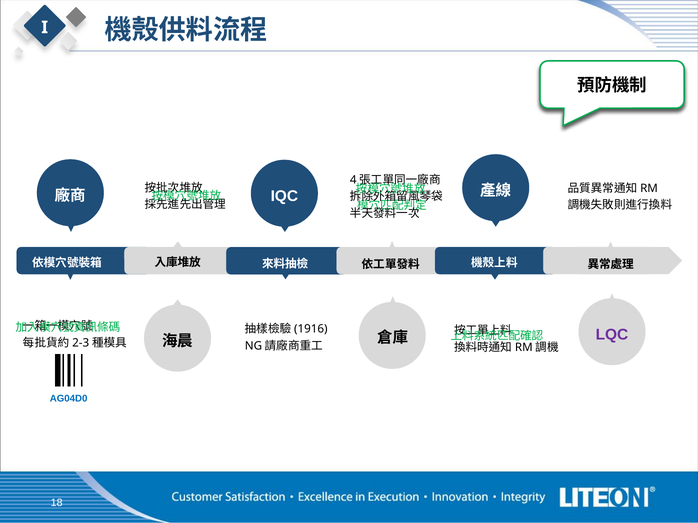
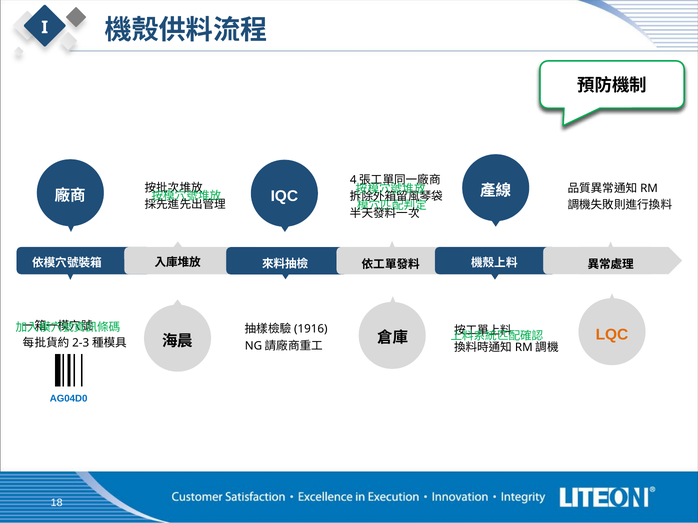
LQC colour: purple -> orange (612, 335)
